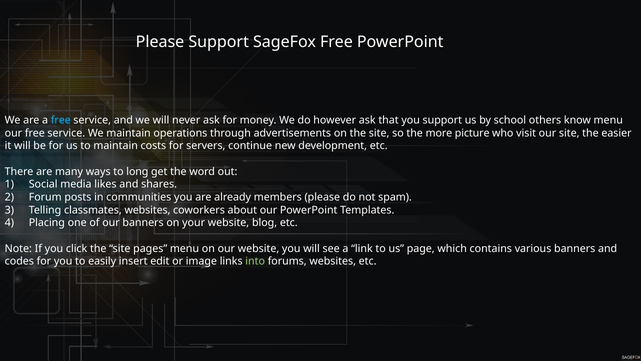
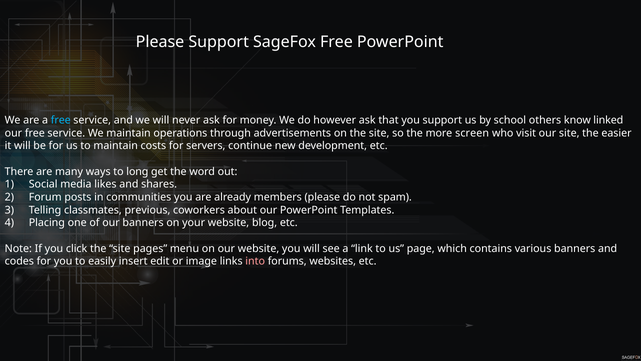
know menu: menu -> linked (608, 120)
picture: picture -> screen (472, 133)
classmates websites: websites -> previous (147, 210)
into colour: light green -> pink (255, 261)
